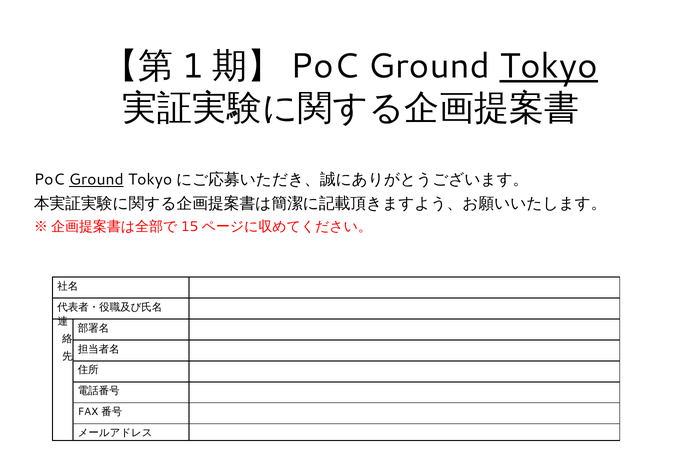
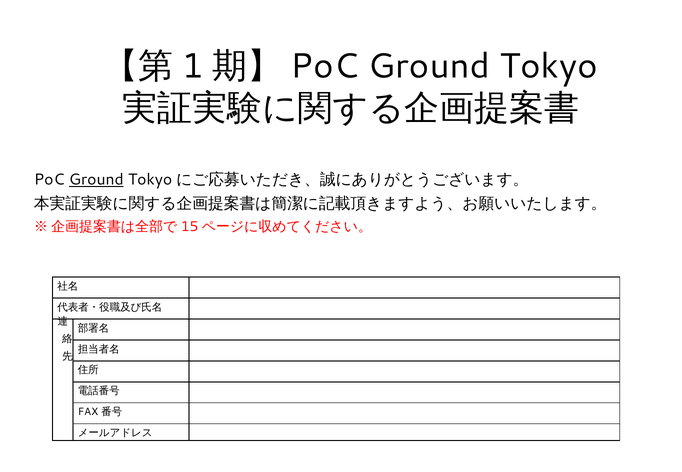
Tokyo underline: present -> none (549, 66)
